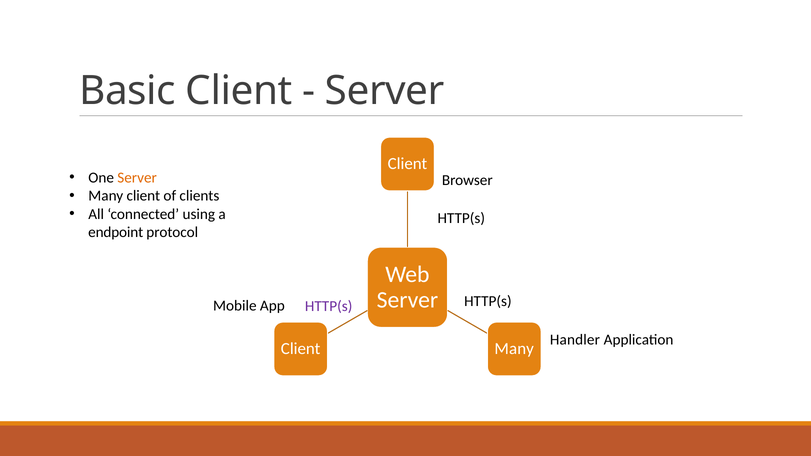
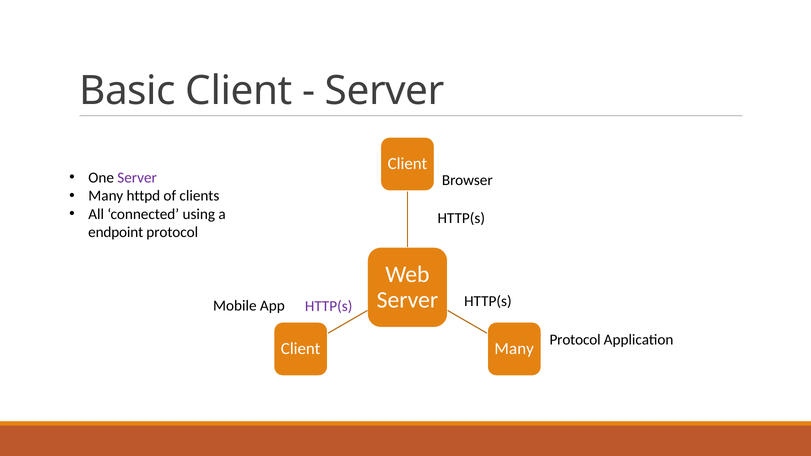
Server colour: orange -> purple (137, 178)
client: client -> httpd (143, 196)
Handler: Handler -> Protocol (575, 340)
